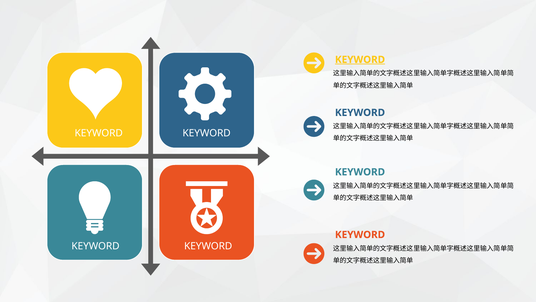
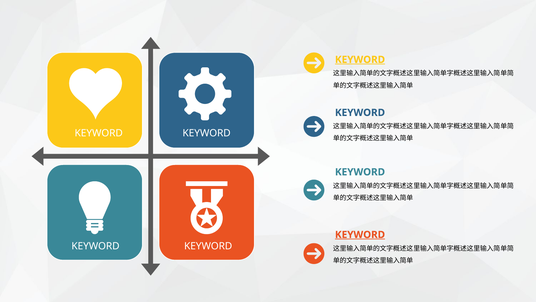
KEYWORD underline: none -> present (360, 234)
